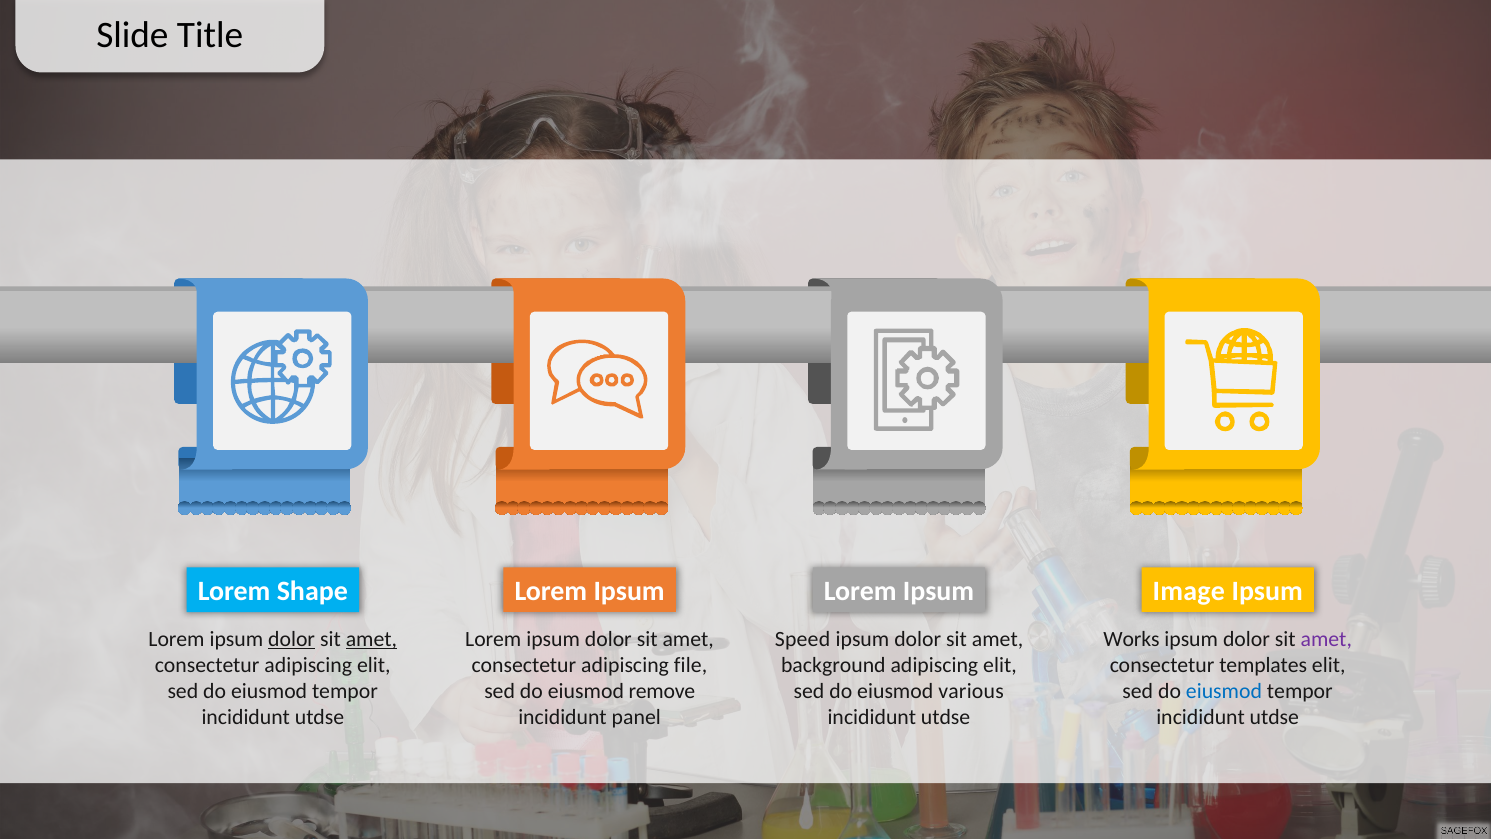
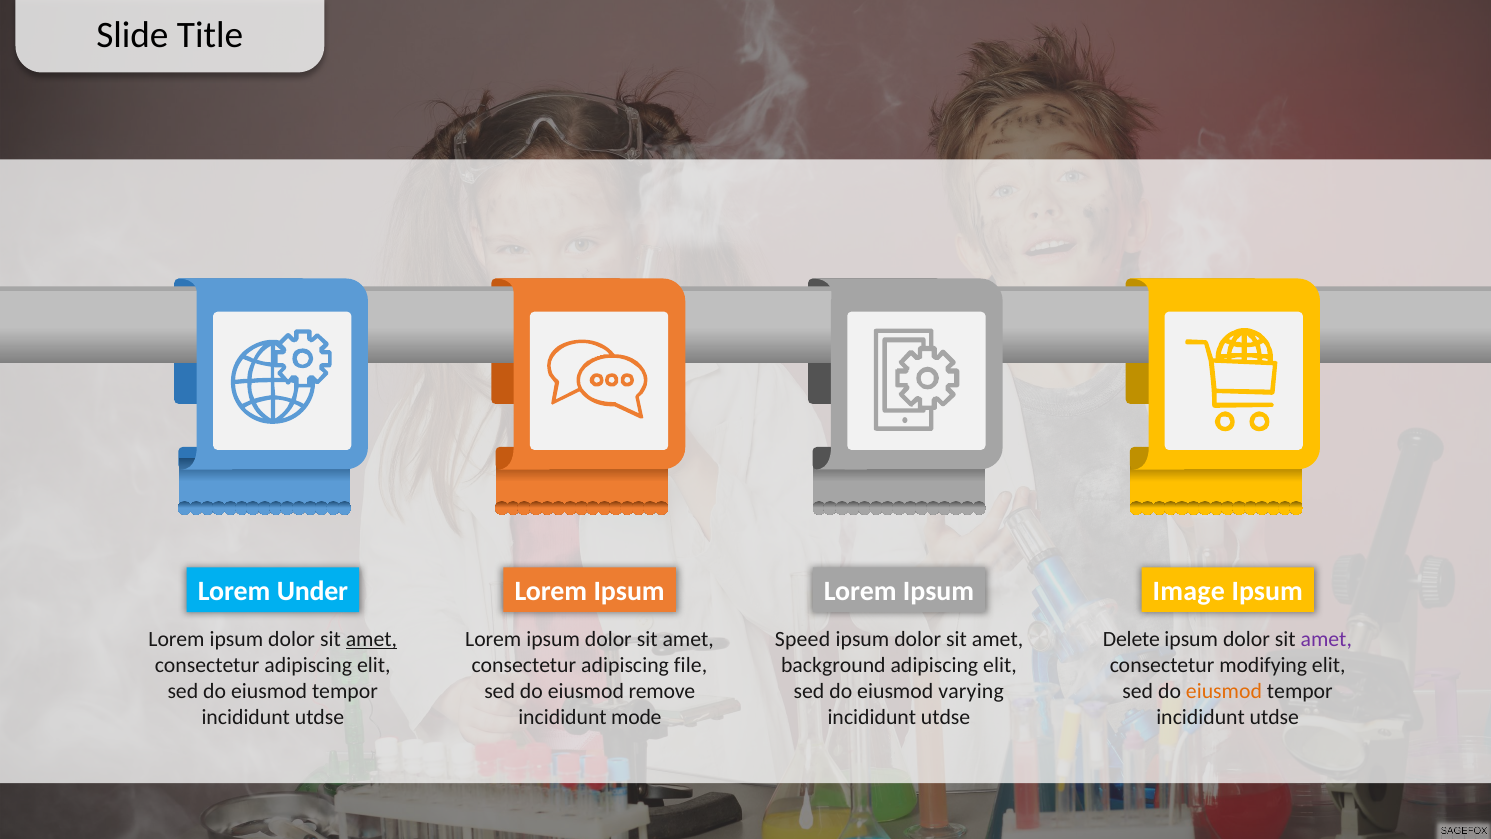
Shape: Shape -> Under (312, 591)
dolor underline: present -> none (292, 639)
Works: Works -> Delete (1131, 639)
templates: templates -> modifying (1263, 665)
various: various -> varying (971, 691)
eiusmod colour: blue -> orange (1224, 691)
panel: panel -> mode (636, 718)
